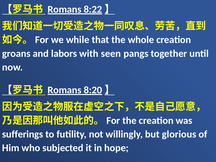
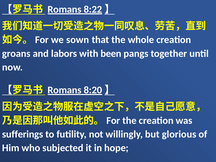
while: while -> sown (78, 40)
seen: seen -> been (111, 53)
